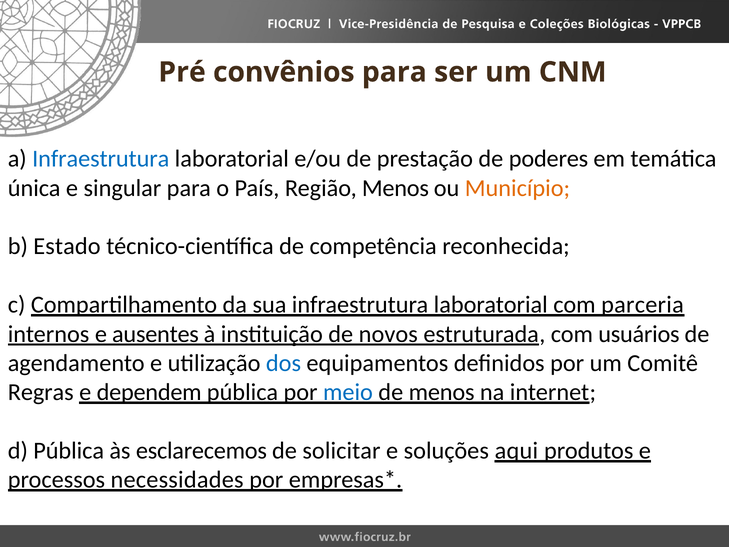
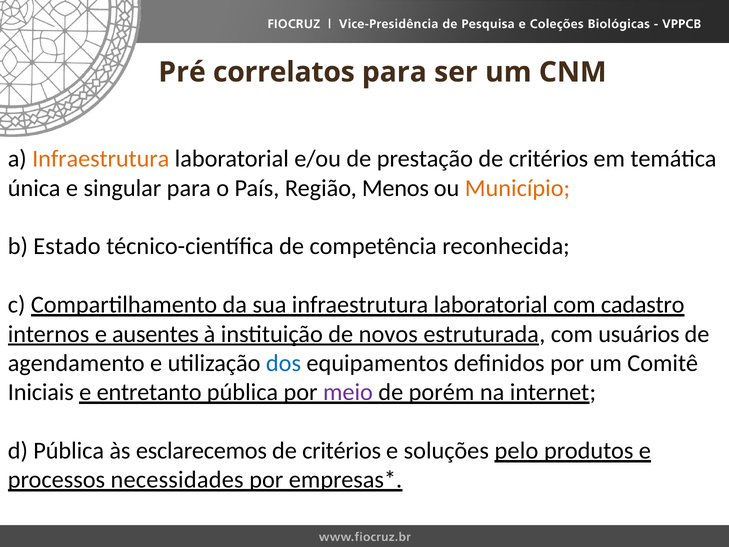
convênios: convênios -> correlatos (284, 72)
Infraestrutura colour: blue -> orange (101, 159)
prestação de poderes: poderes -> critérios (549, 159)
parceria: parceria -> cadastro (643, 305)
Regras: Regras -> Iniciais (41, 392)
dependem: dependem -> entretanto (149, 392)
meio colour: blue -> purple (348, 392)
de menos: menos -> porém (442, 392)
solicitar: solicitar -> critérios (342, 450)
aqui: aqui -> pelo (516, 450)
